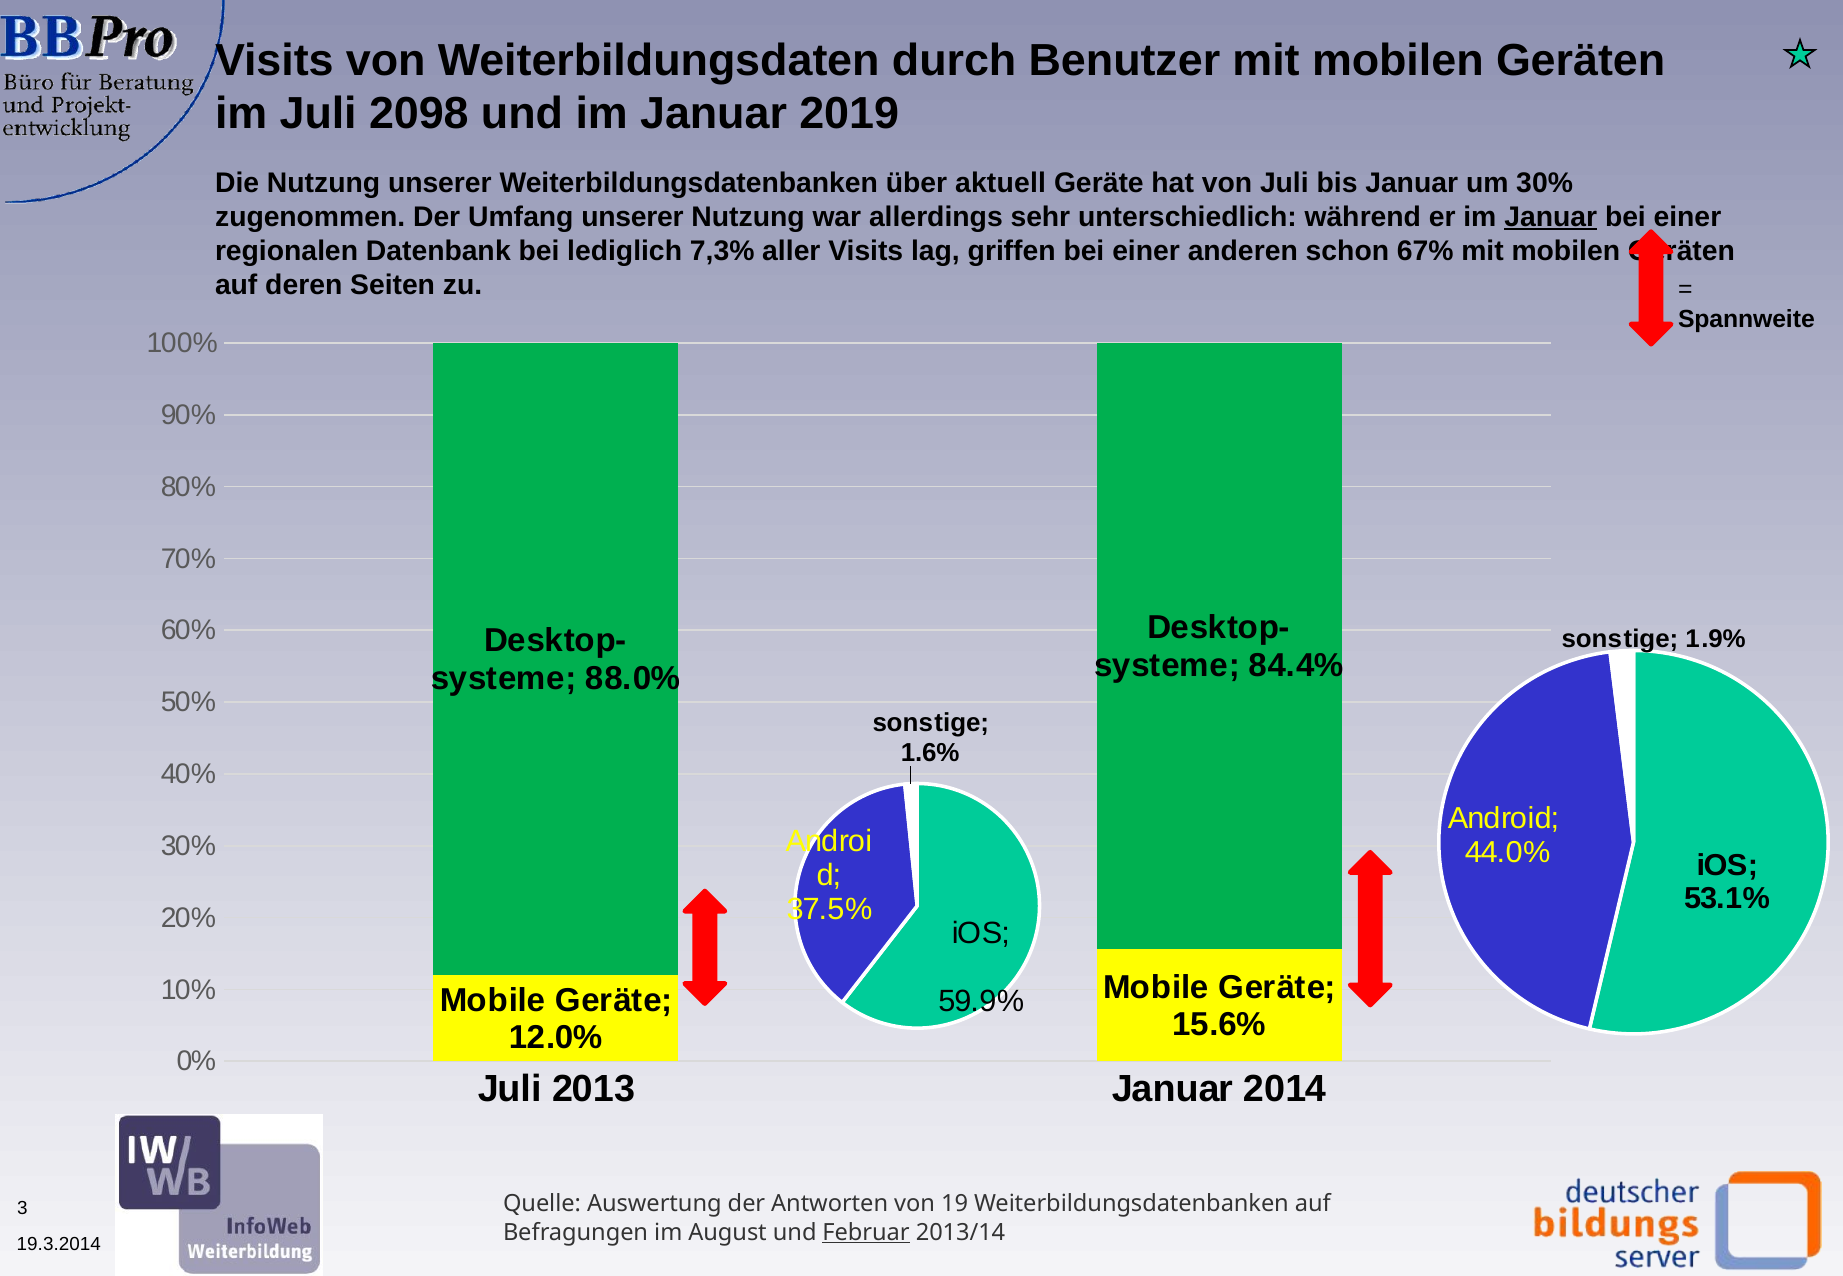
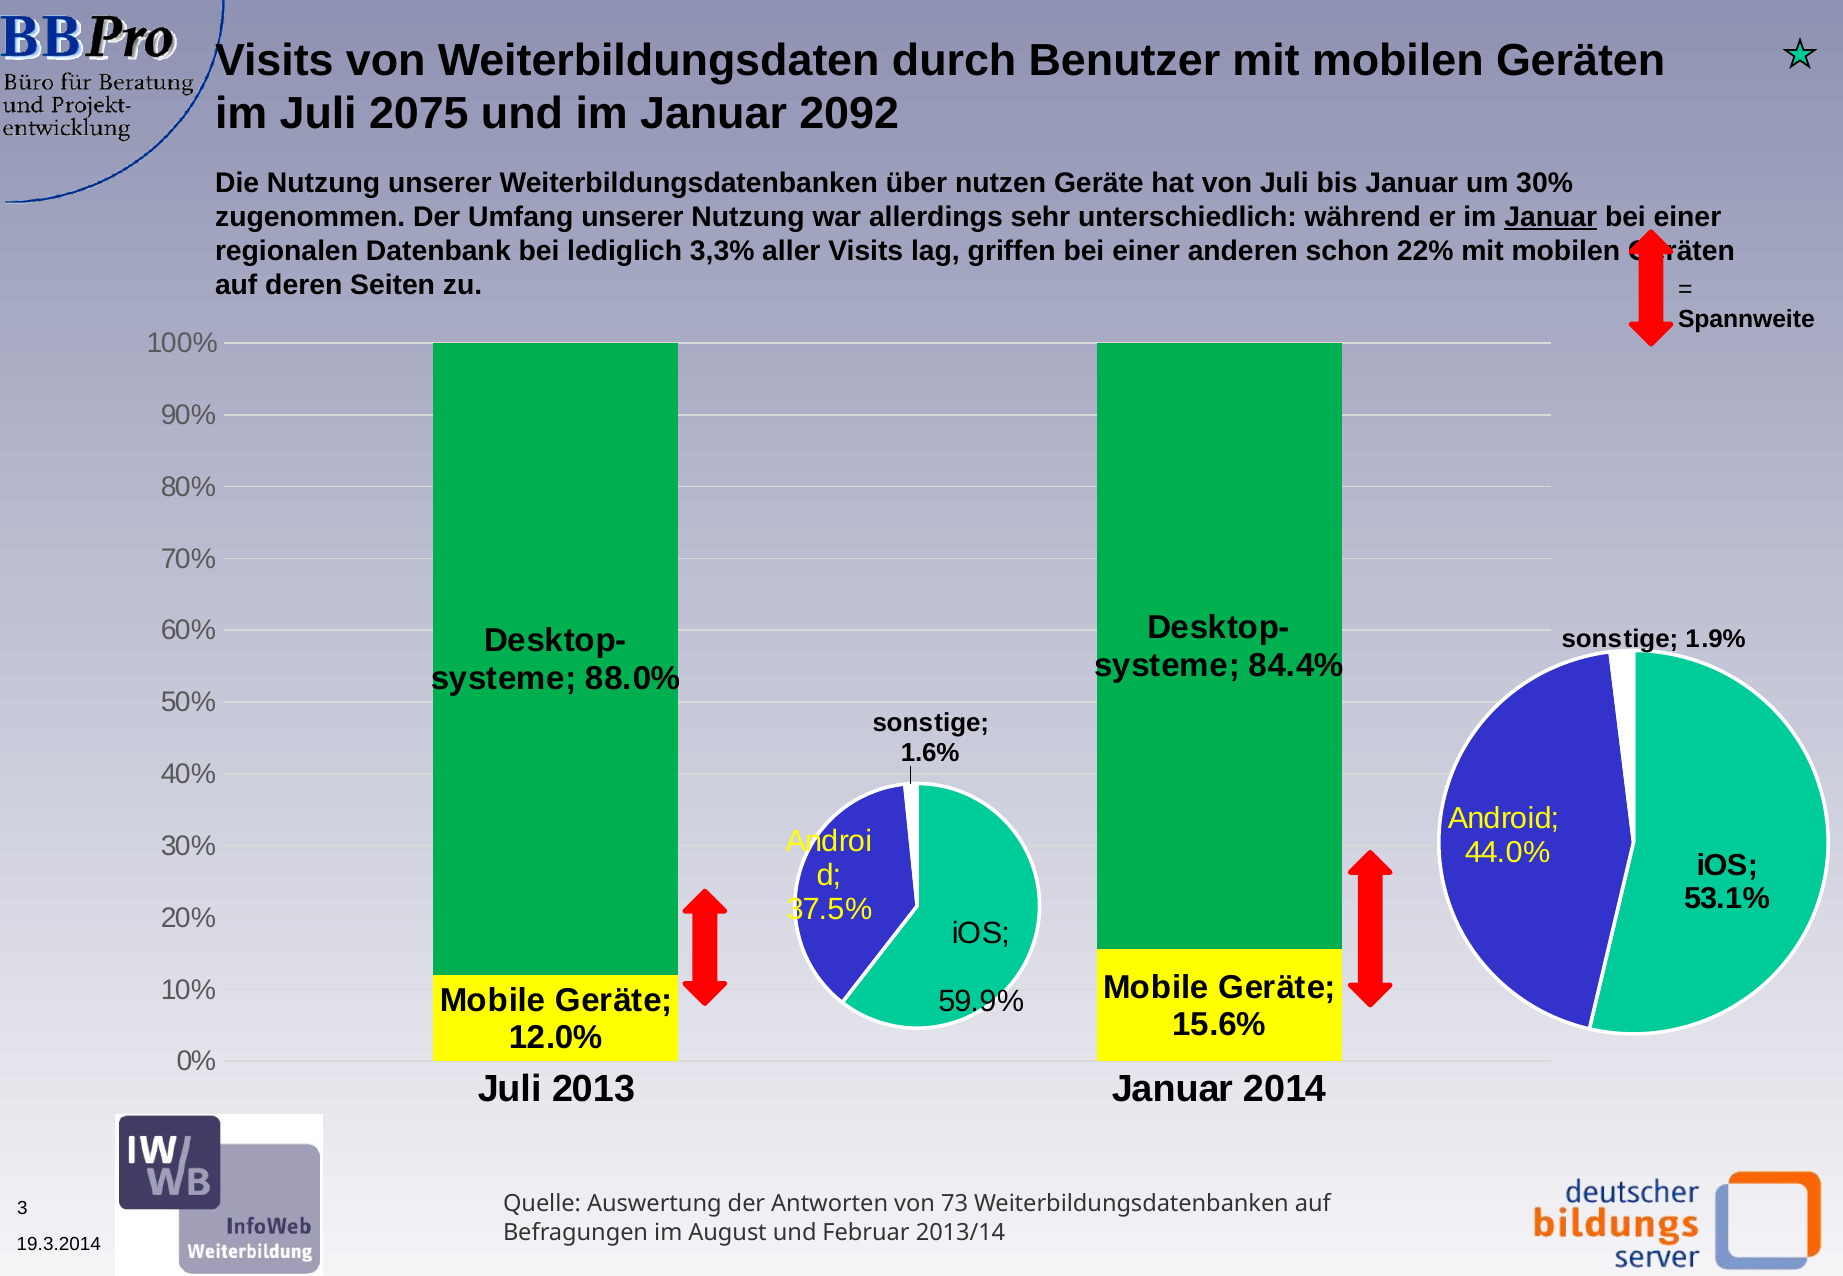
2098: 2098 -> 2075 (419, 114)
2019: 2019 -> 2092 (849, 114)
aktuell: aktuell -> nutzen (1001, 183)
7,3%: 7,3% -> 3,3% (722, 251)
67%: 67% -> 22% (1425, 251)
19: 19 -> 73 (955, 1204)
Februar underline: present -> none (866, 1232)
